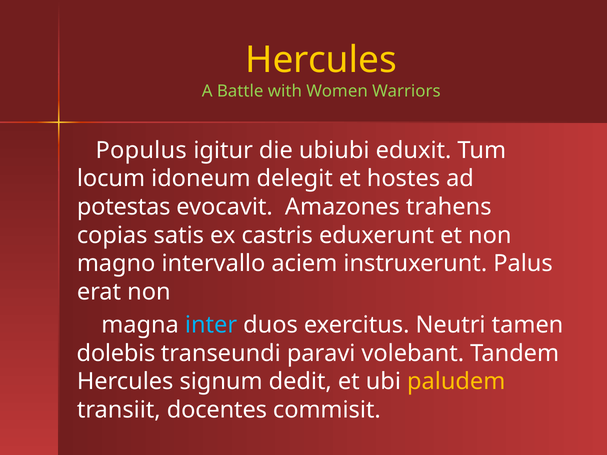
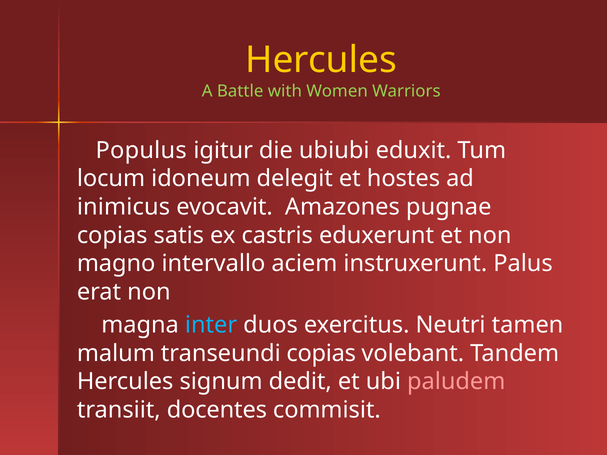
potestas: potestas -> inimicus (124, 207)
trahens: trahens -> pugnae (449, 207)
dolebis: dolebis -> malum (116, 353)
transeundi paravi: paravi -> copias (321, 353)
paludem colour: yellow -> pink (456, 382)
